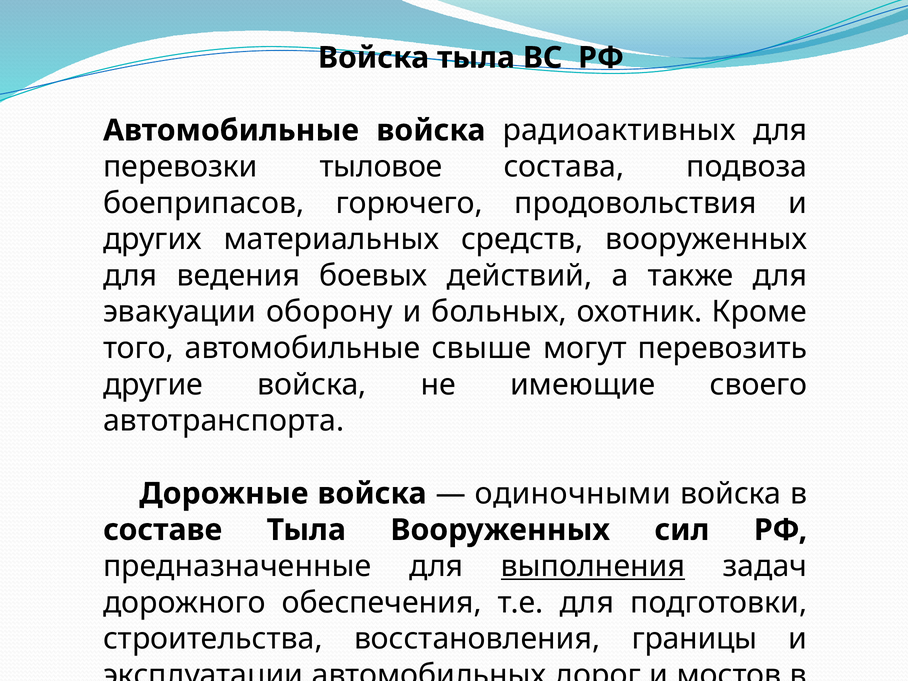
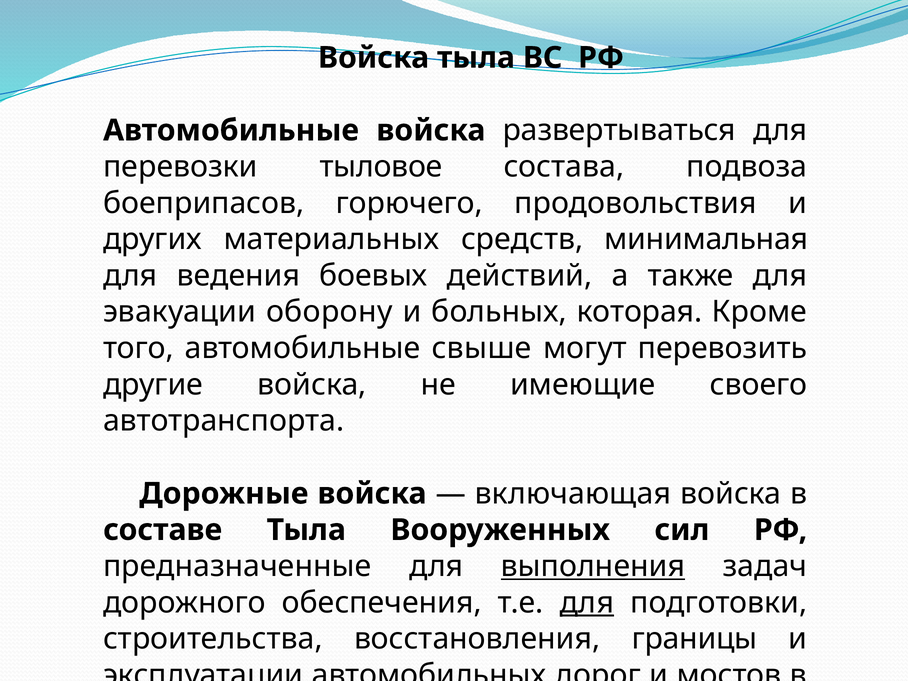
радиоактивных: радиоактивных -> развертываться (619, 130)
средств вооруженных: вооруженных -> минимальная (706, 239)
охотник: охотник -> которая (639, 312)
одиночными: одиночными -> включающая (573, 494)
для underline: none -> present (587, 603)
